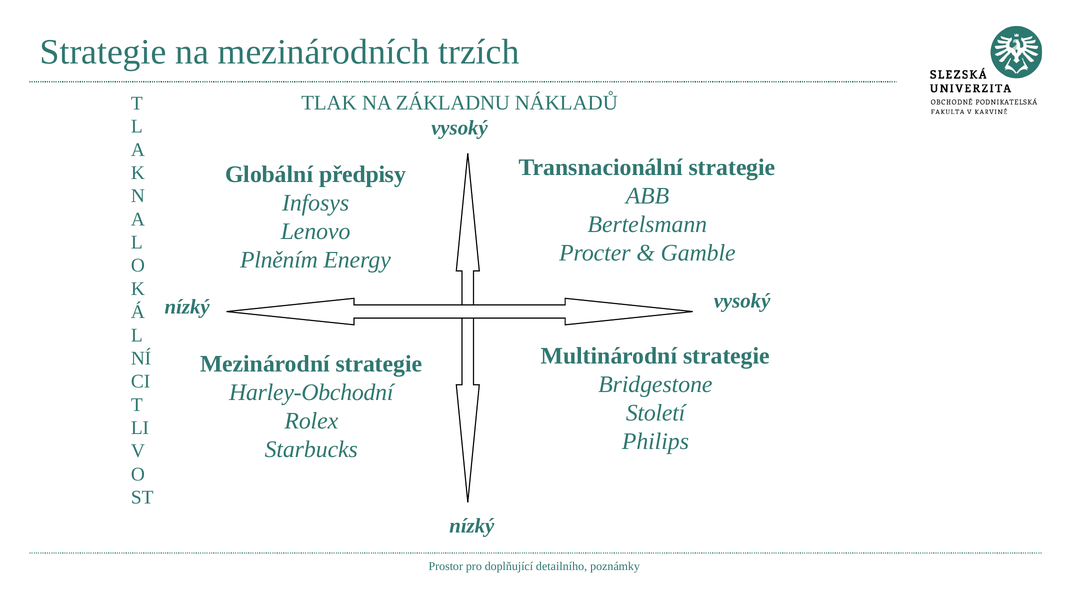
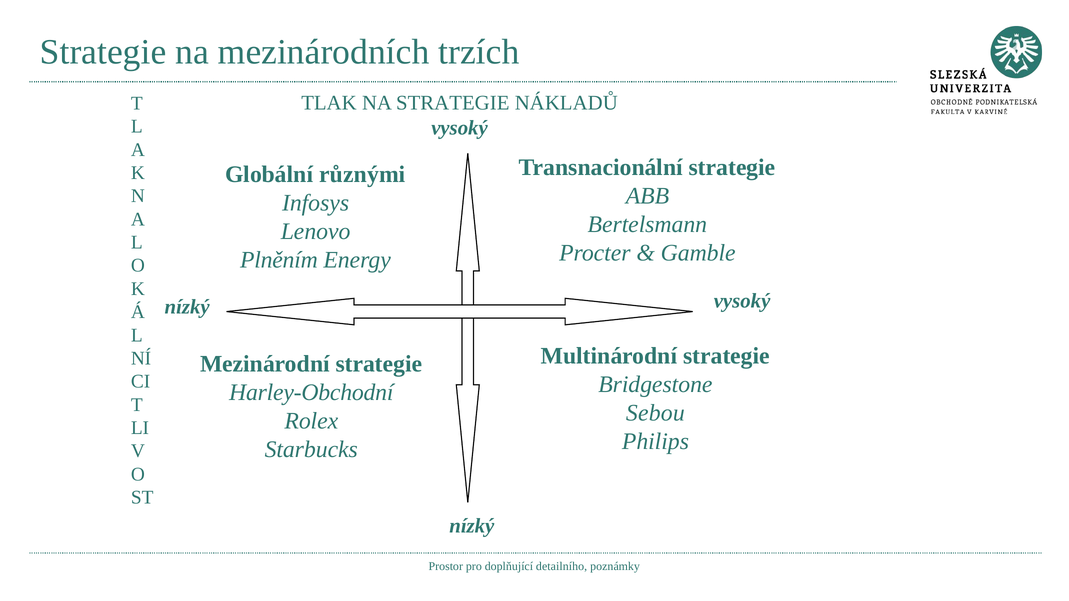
NA ZÁKLADNU: ZÁKLADNU -> STRATEGIE (453, 103)
předpisy: předpisy -> různými (362, 175)
Století: Století -> Sebou (655, 413)
